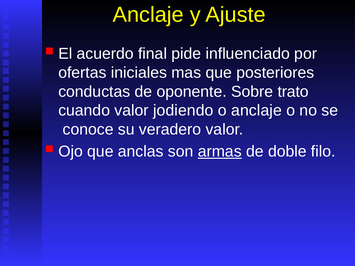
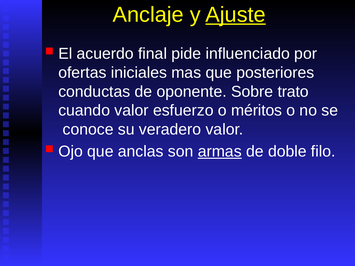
Ajuste underline: none -> present (236, 15)
jodiendo: jodiendo -> esfuerzo (183, 111)
o anclaje: anclaje -> méritos (257, 111)
